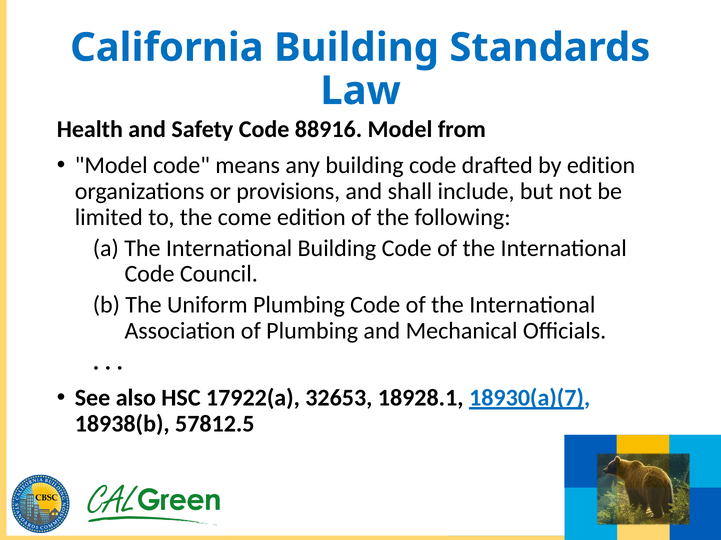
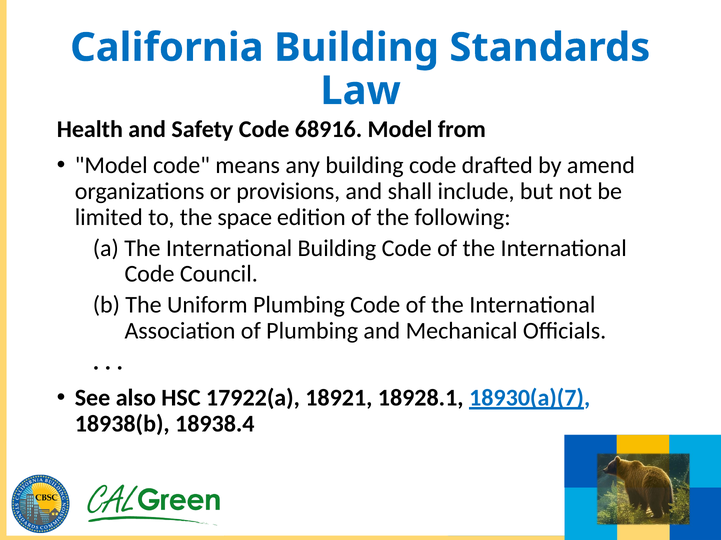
88916: 88916 -> 68916 (329, 130)
by edition: edition -> amend (601, 166)
come: come -> space (245, 218)
32653: 32653 -> 18921 (339, 399)
57812.5: 57812.5 -> 18938.4 (215, 425)
